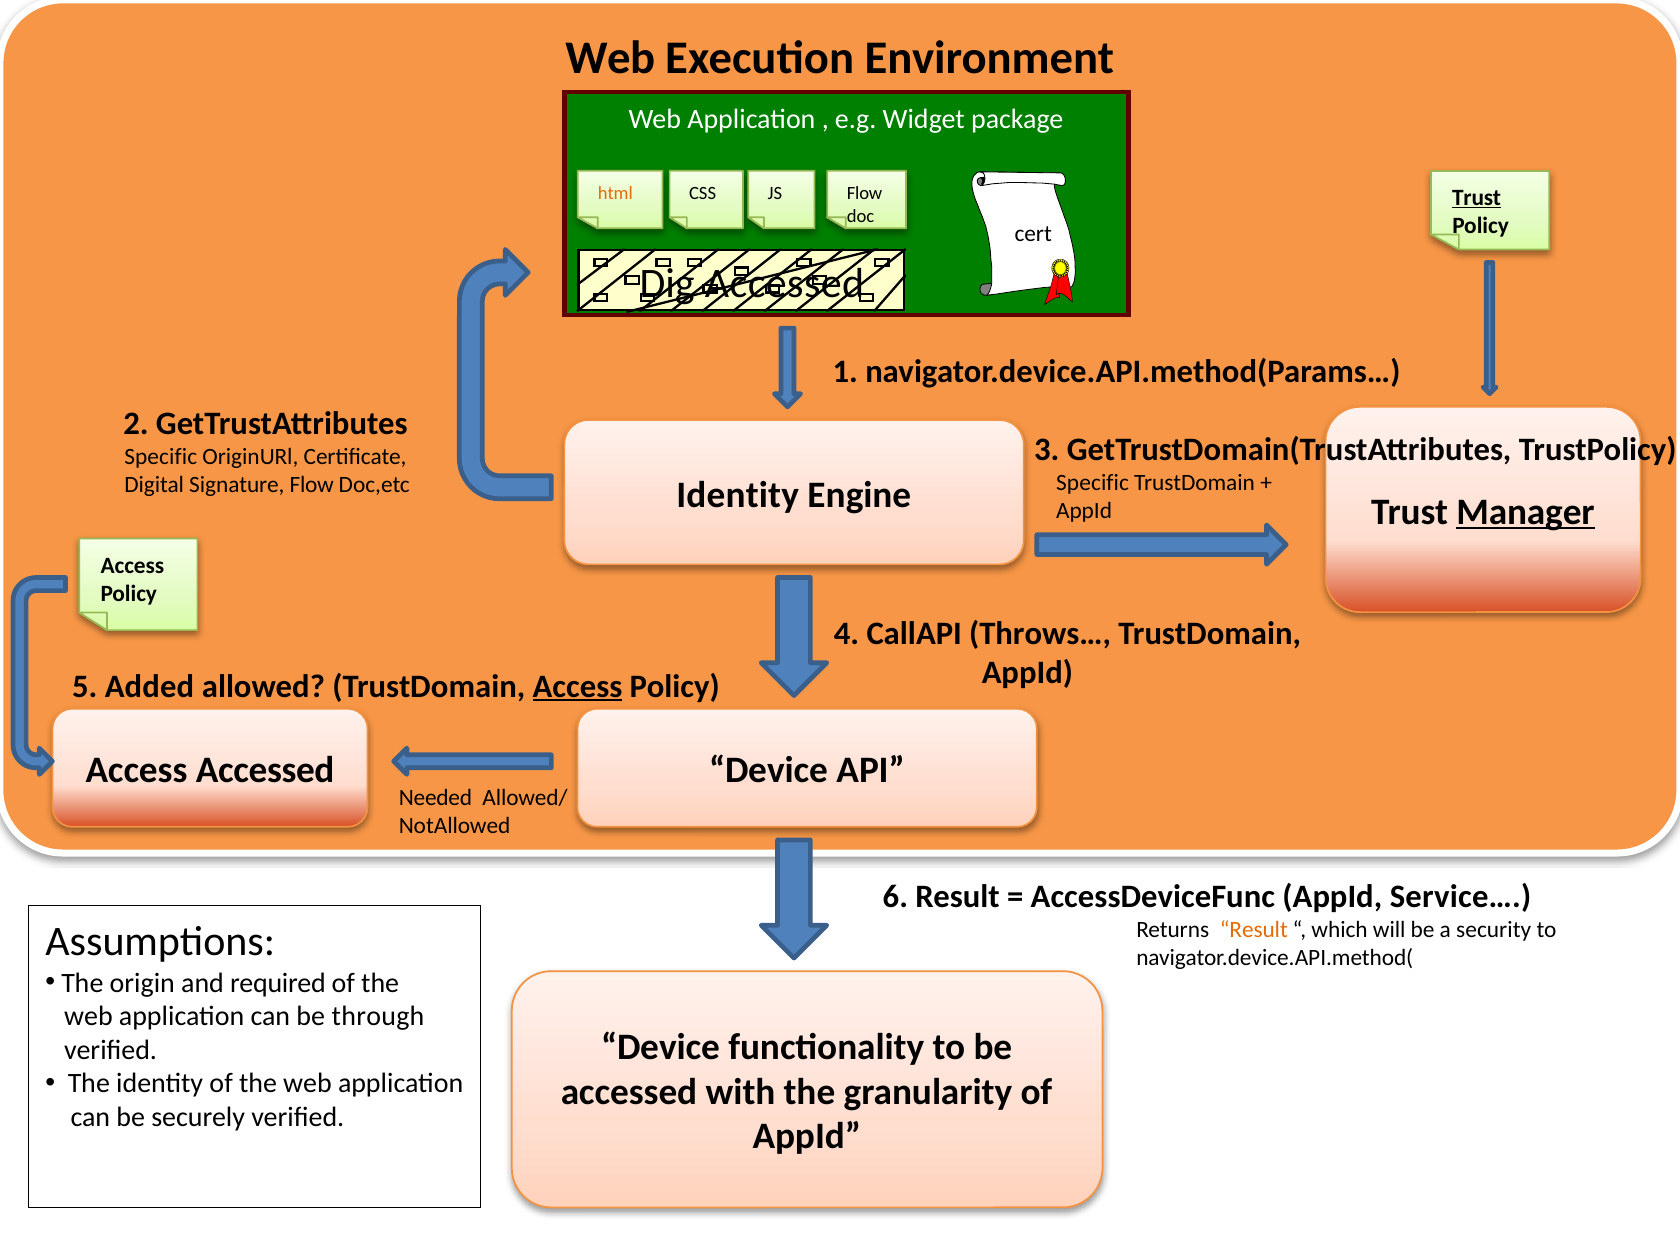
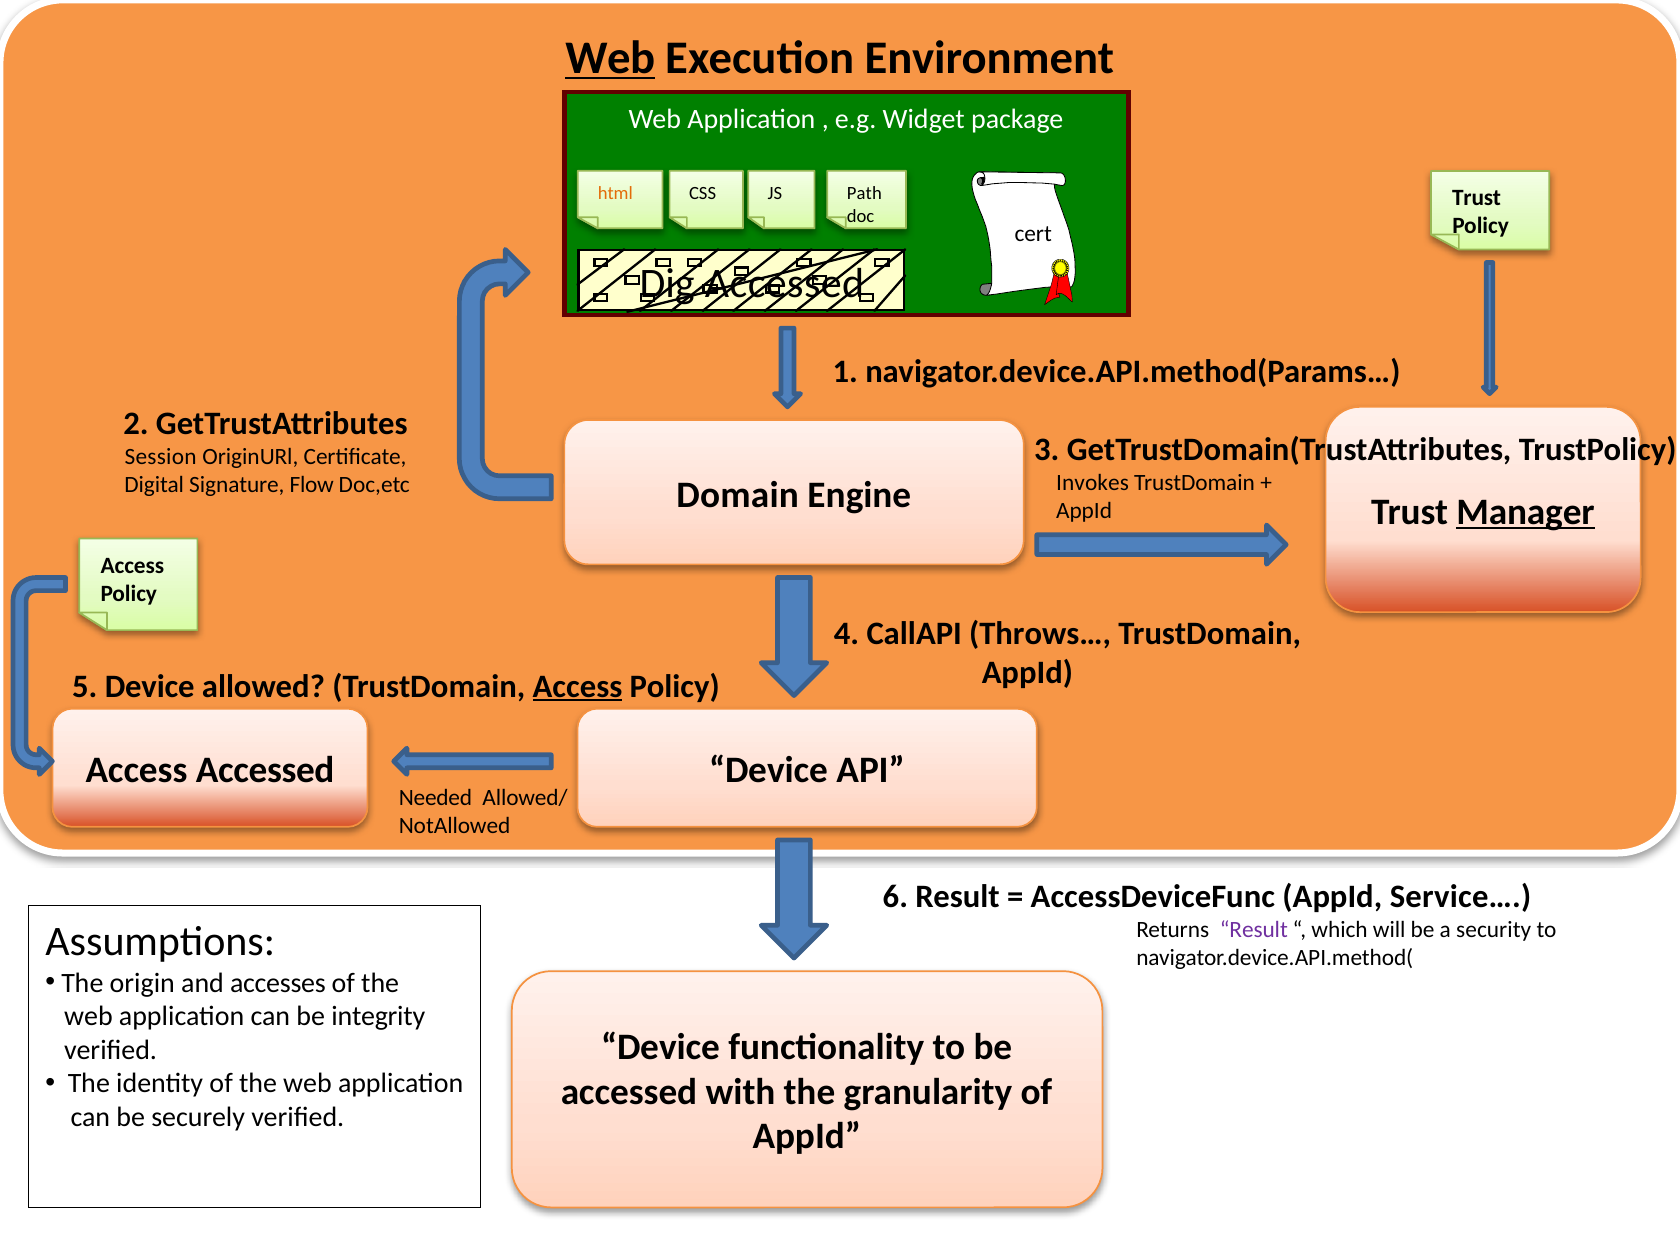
Web underline: none -> present (610, 58)
Flow: Flow -> Path (864, 194)
Trust underline: present -> none (1477, 198)
Specific: Specific -> Session (161, 457)
Specific: Specific -> Invokes (1093, 483)
Identity: Identity -> Domain (738, 495)
5 Added: Added -> Device (150, 686)
Result colour: orange -> purple (1254, 929)
required: required -> accesses (278, 983)
through: through -> integrity (378, 1017)
